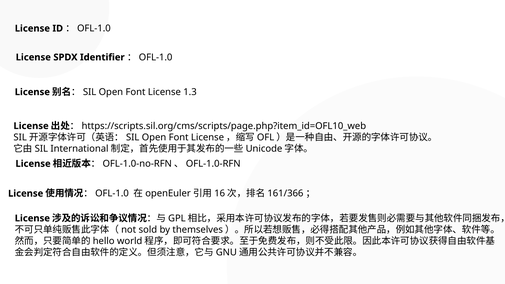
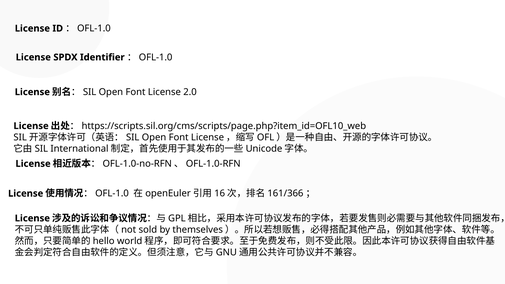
1.3: 1.3 -> 2.0 (190, 92)
